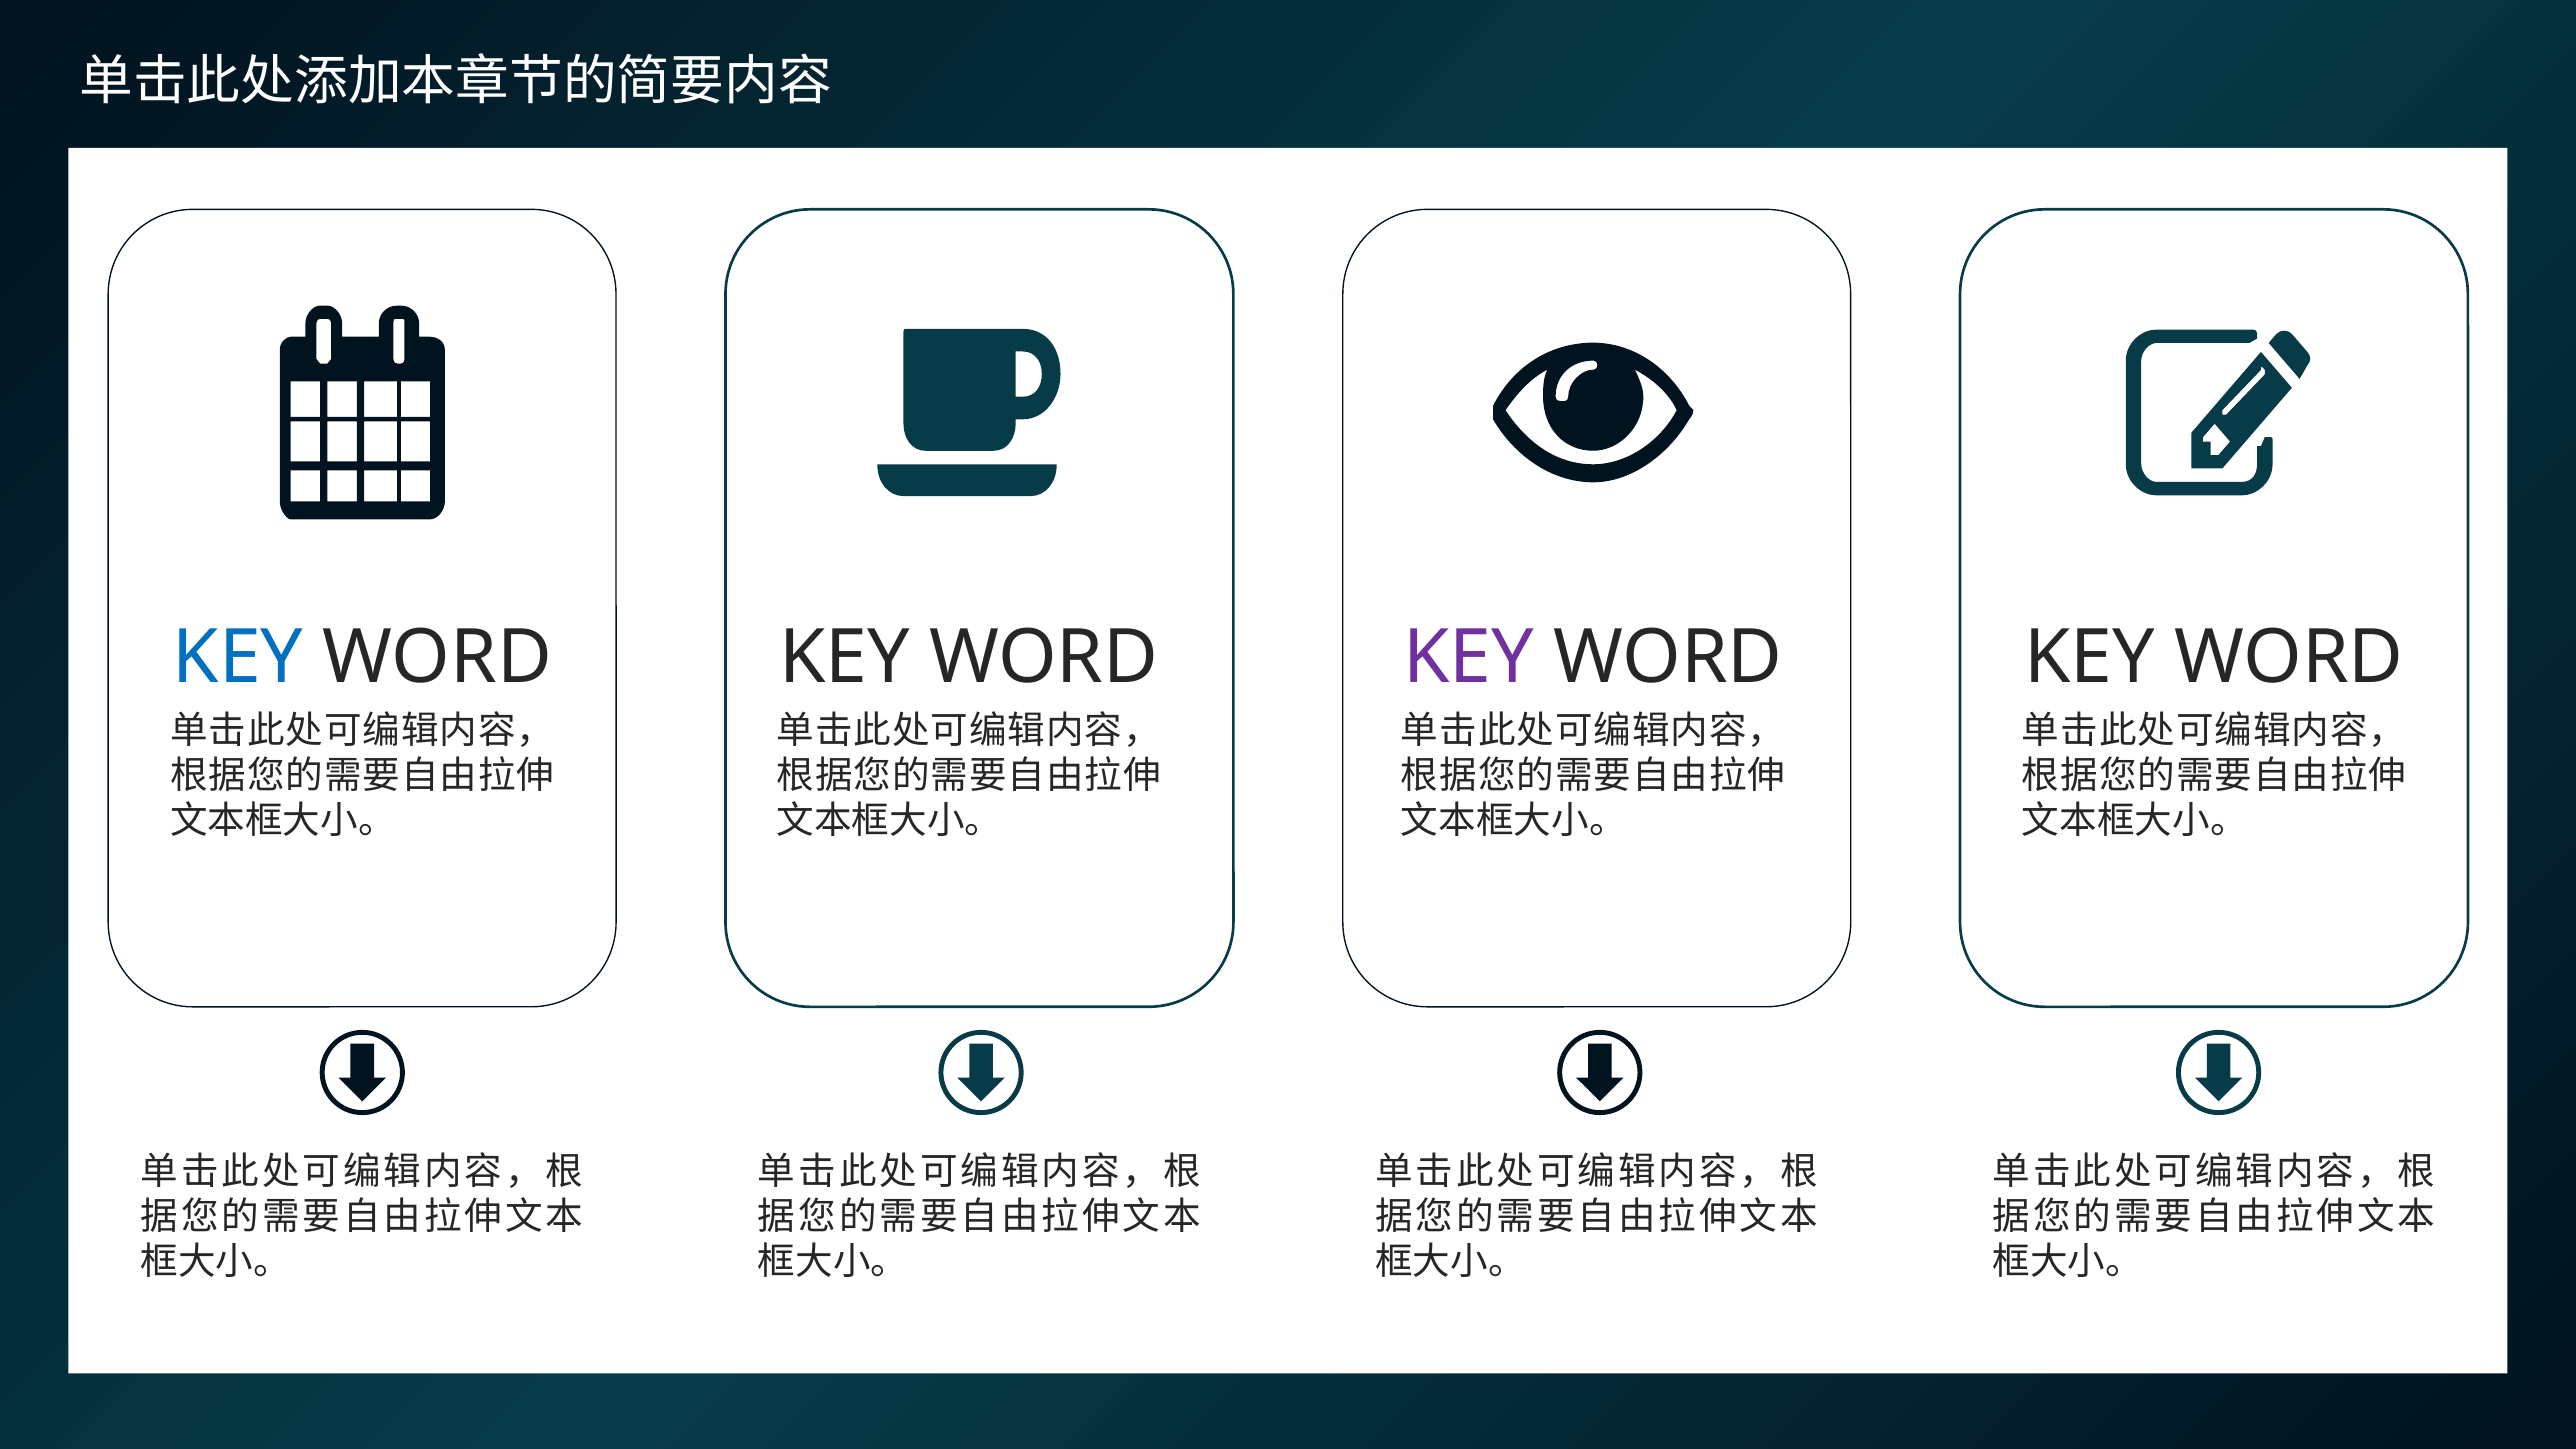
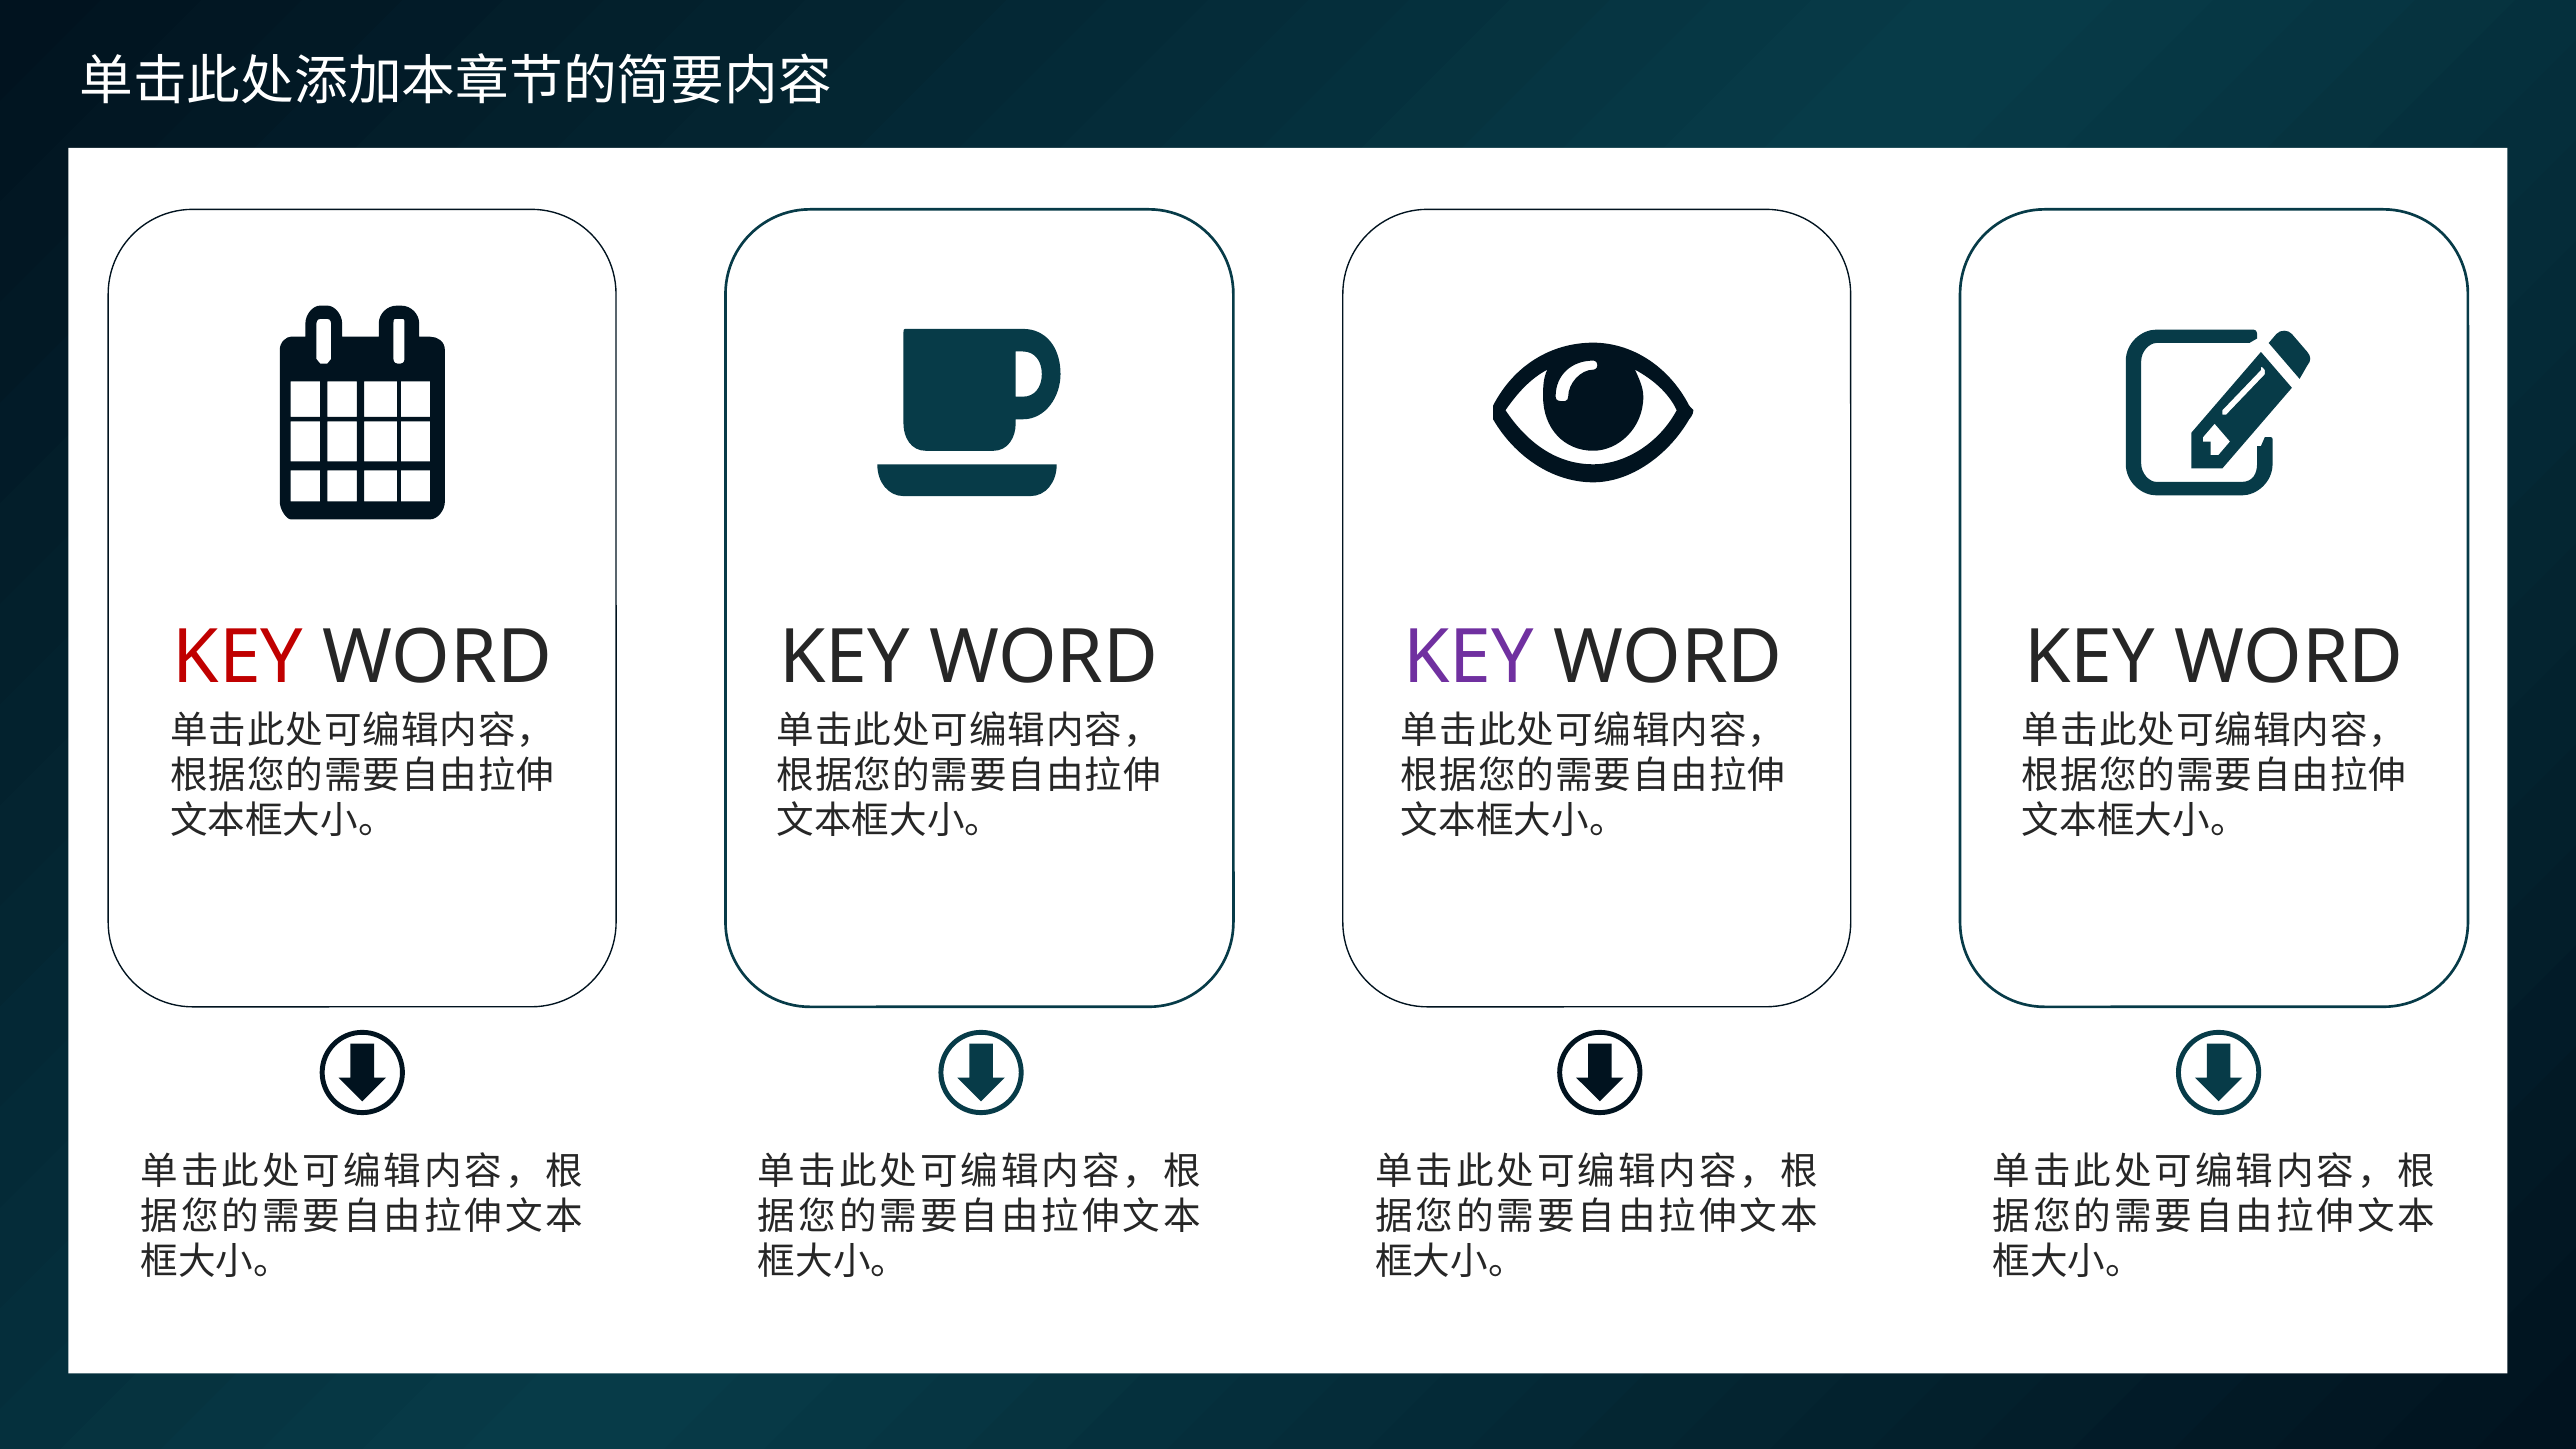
KEY colour: blue -> red (238, 657)
